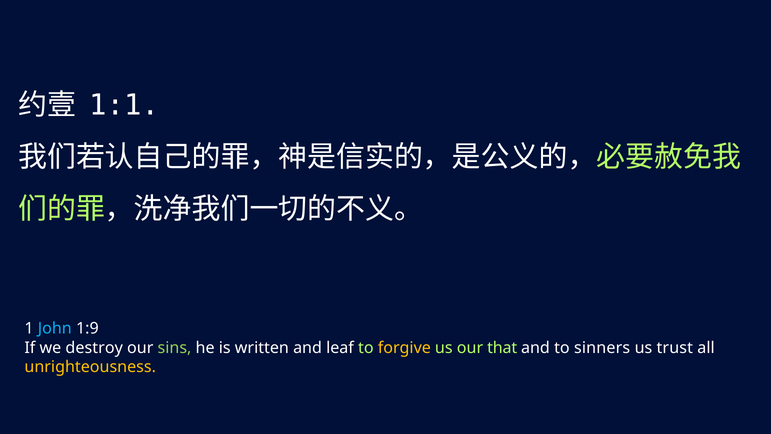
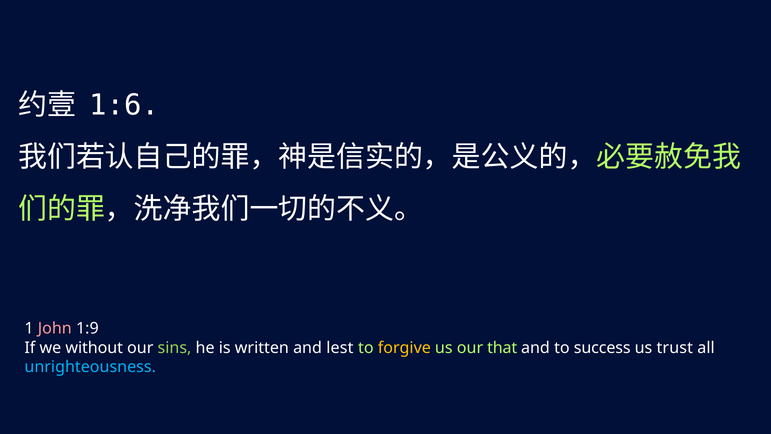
1:1: 1:1 -> 1:6 (124, 105)
John colour: light blue -> pink (55, 328)
destroy: destroy -> without (94, 348)
leaf: leaf -> lest (340, 348)
sinners: sinners -> success (602, 348)
unrighteousness colour: yellow -> light blue (90, 367)
